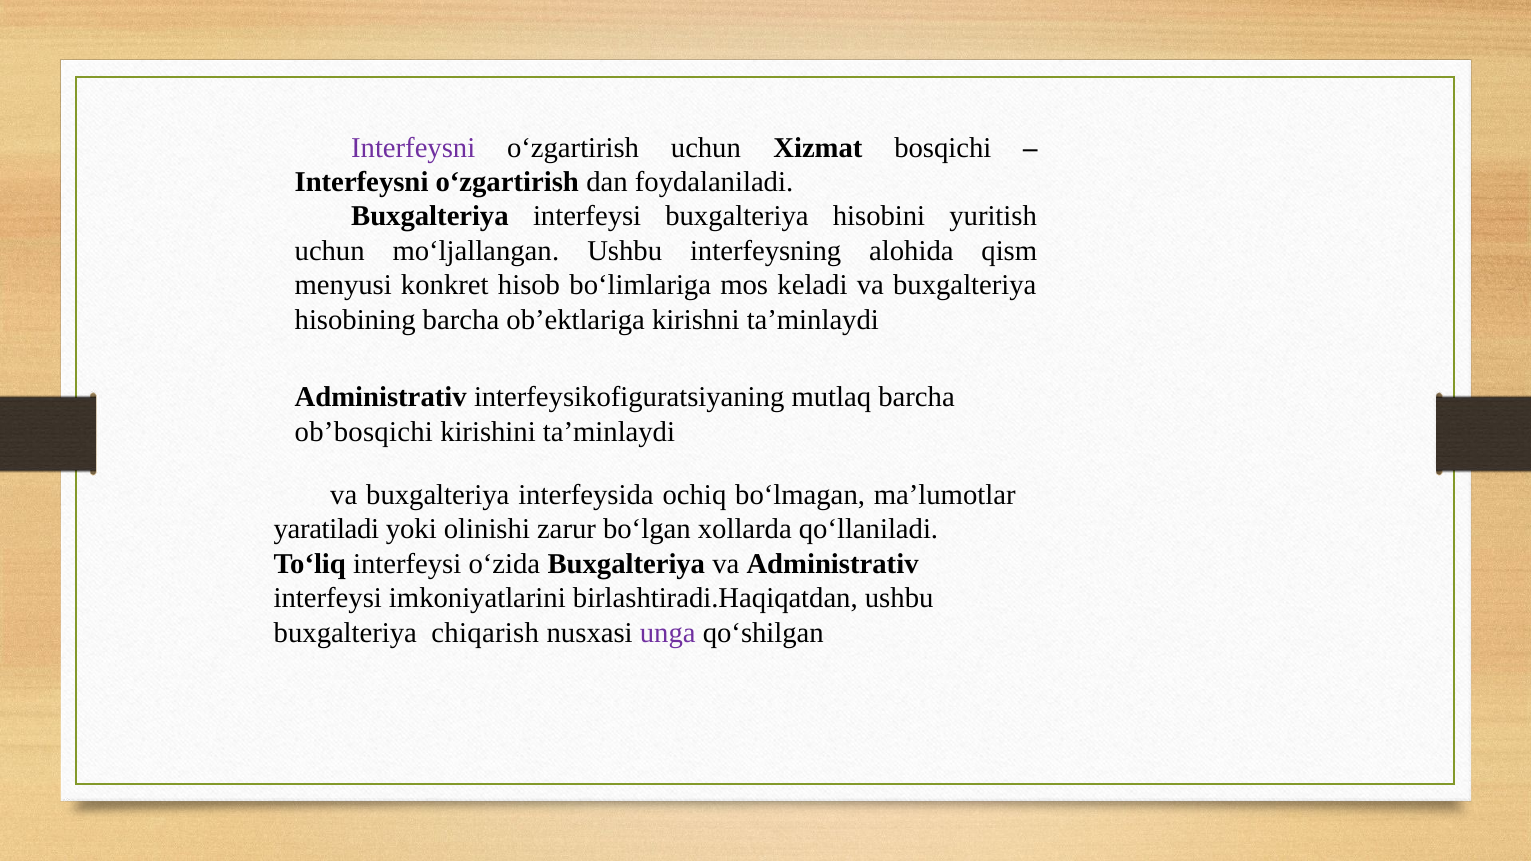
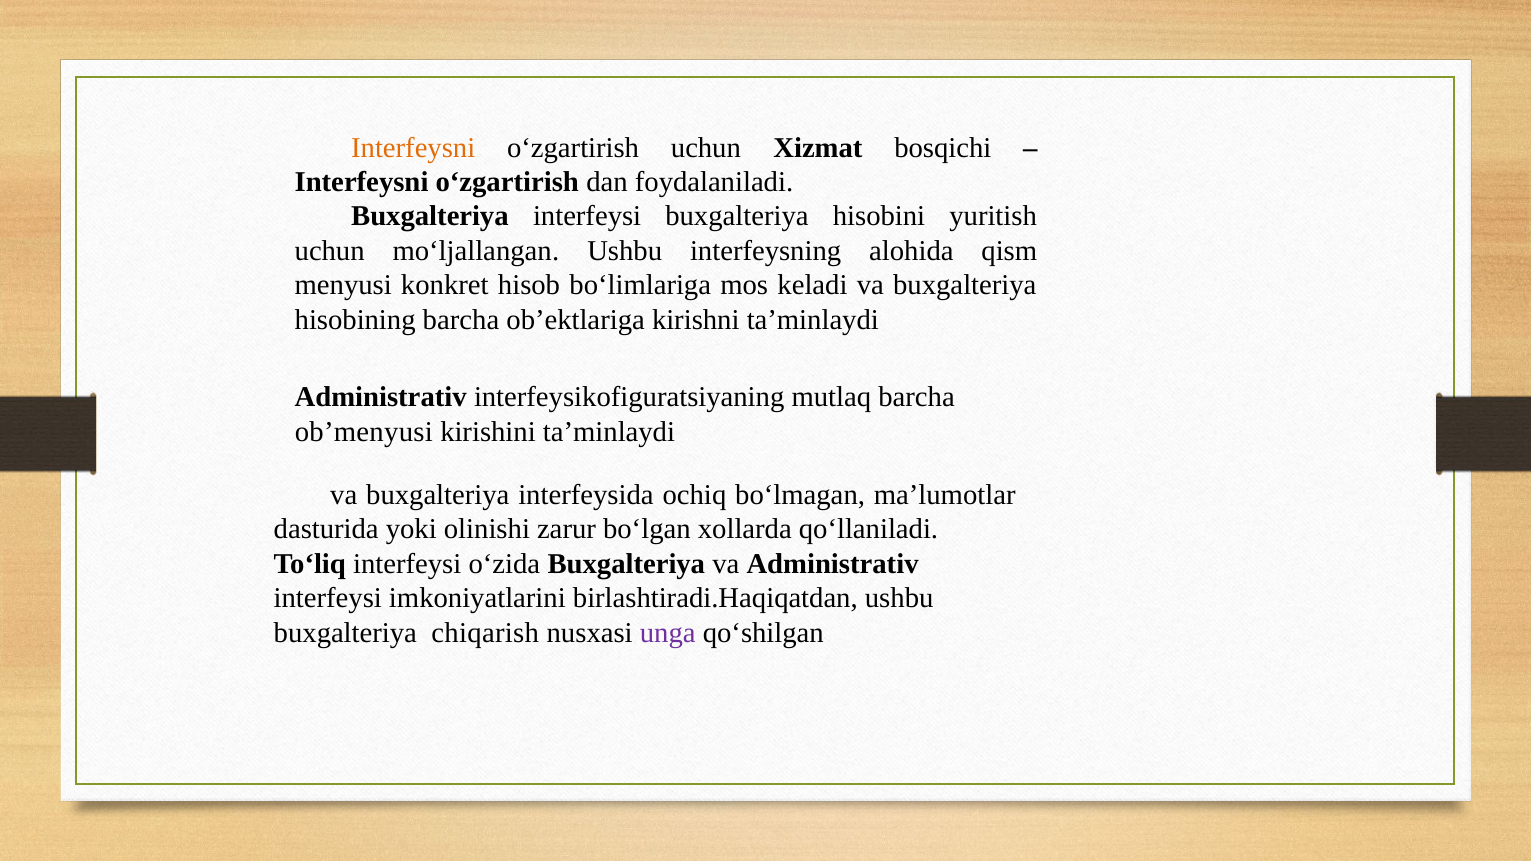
Interfeysni colour: purple -> orange (413, 148)
ob’bosqichi: ob’bosqichi -> ob’menyusi (364, 432)
yaratiladi: yaratiladi -> dasturida (326, 530)
